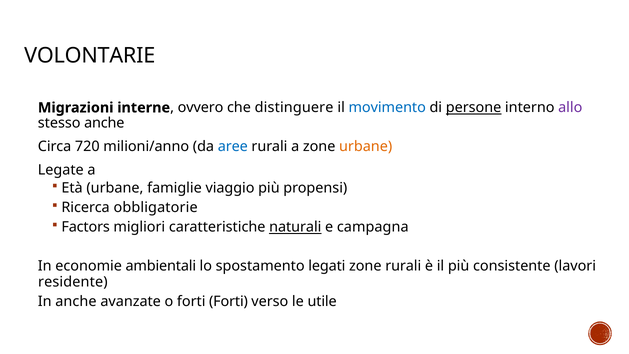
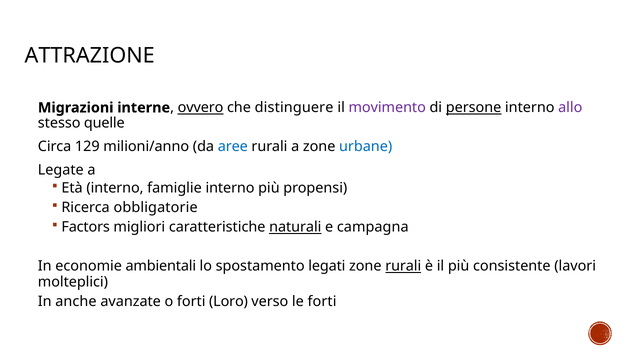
VOLONTARIE: VOLONTARIE -> ATTRAZIONE (90, 56)
ovvero underline: none -> present (201, 108)
movimento colour: blue -> purple (387, 108)
stesso anche: anche -> quelle (104, 123)
720: 720 -> 129 (87, 147)
urbane colour: orange -> blue (366, 147)
Età urbane: urbane -> interno (115, 188)
famiglie viaggio: viaggio -> interno (230, 188)
rurali underline: none -> present (403, 266)
residente: residente -> molteplici (73, 282)
forti Forti: Forti -> Loro (228, 301)
le utile: utile -> forti (322, 301)
